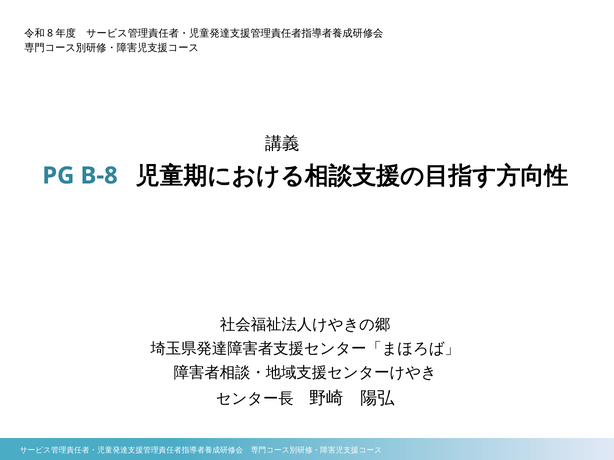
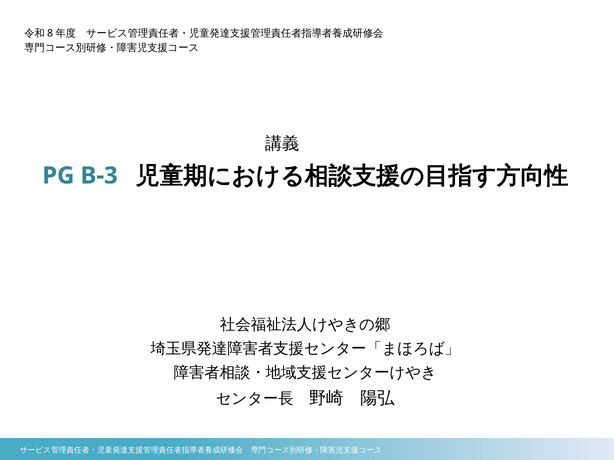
B-8: B-8 -> B-3 (99, 176)
